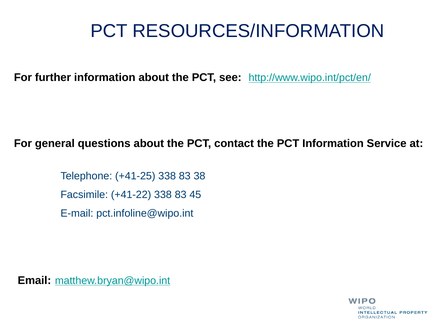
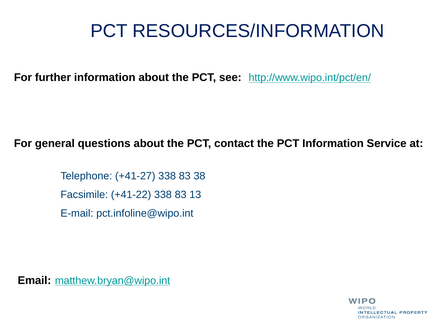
+41-25: +41-25 -> +41-27 (135, 176)
45: 45 -> 13 (195, 195)
